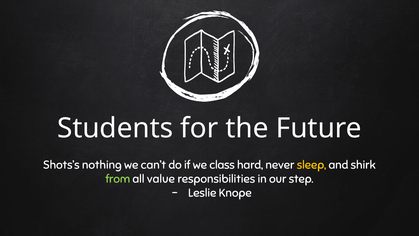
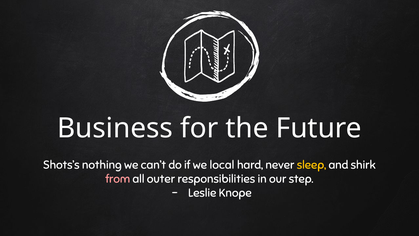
Students: Students -> Business (115, 128)
class: class -> local (222, 165)
from colour: light green -> pink (118, 179)
value: value -> outer (161, 179)
